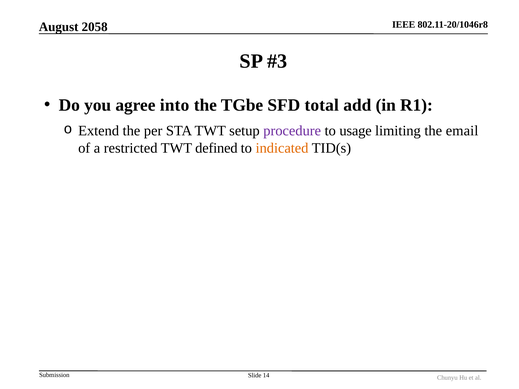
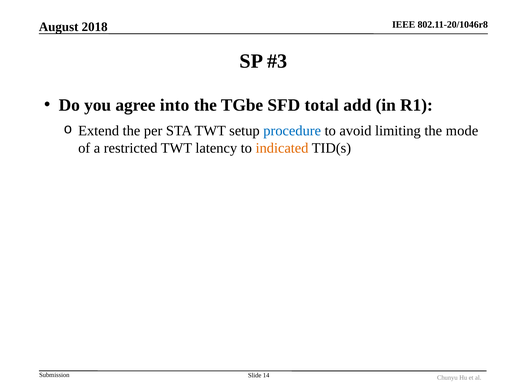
2058: 2058 -> 2018 (95, 27)
procedure colour: purple -> blue (292, 131)
usage: usage -> avoid (355, 131)
email: email -> mode (462, 131)
defined: defined -> latency (216, 148)
